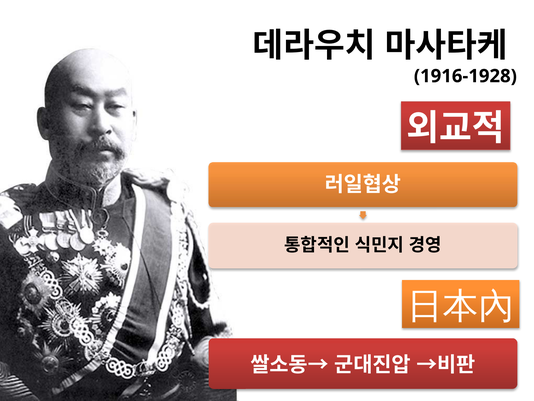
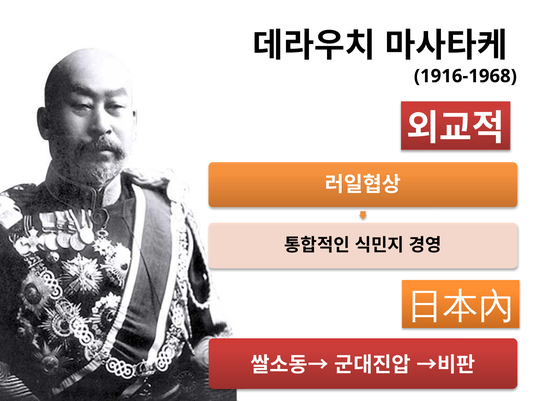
1916-1928: 1916-1928 -> 1916-1968 (465, 76)
